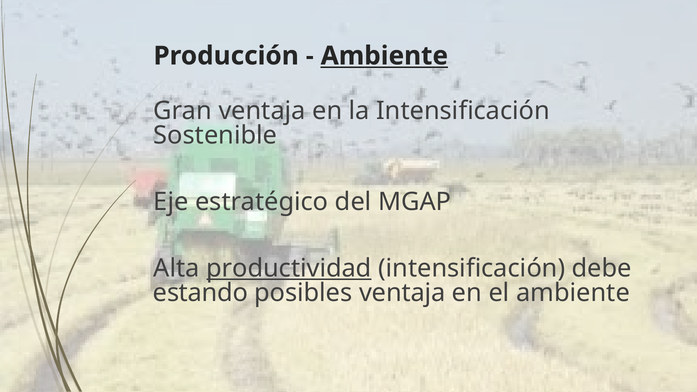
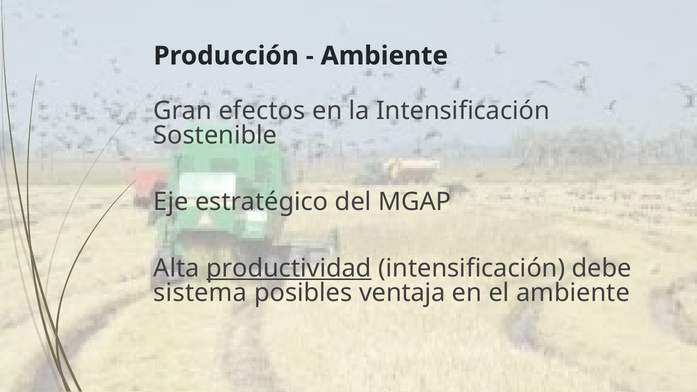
Ambiente underline: present -> none (384, 56)
Gran ventaja: ventaja -> efectos (262, 111)
estando: estando -> sistema (200, 293)
